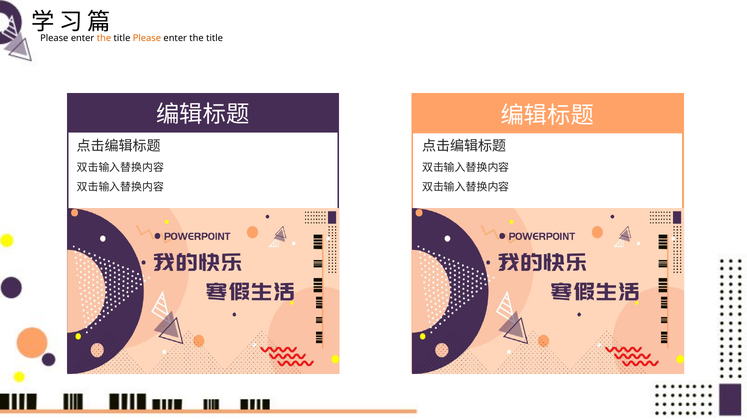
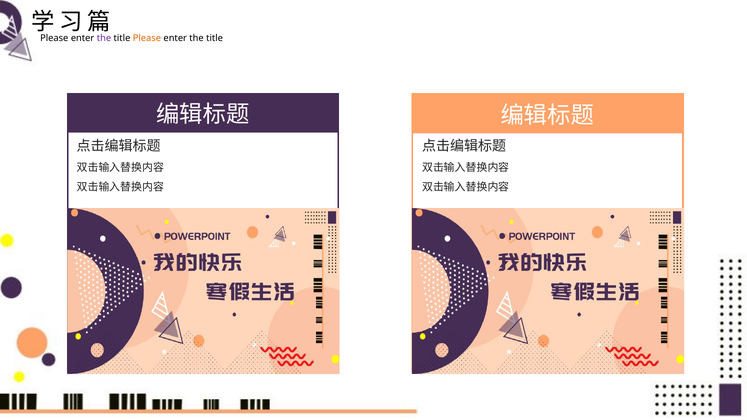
the colour: orange -> purple (104, 38)
